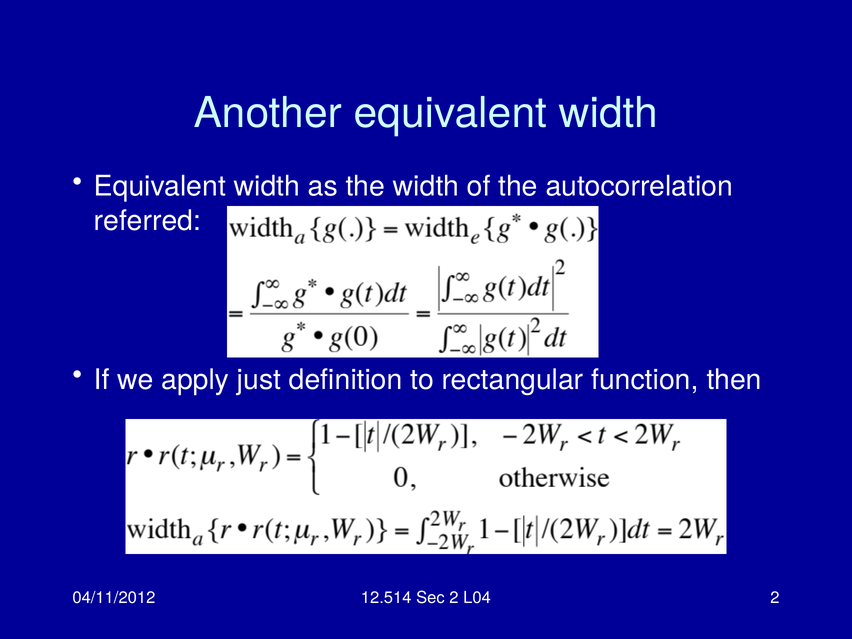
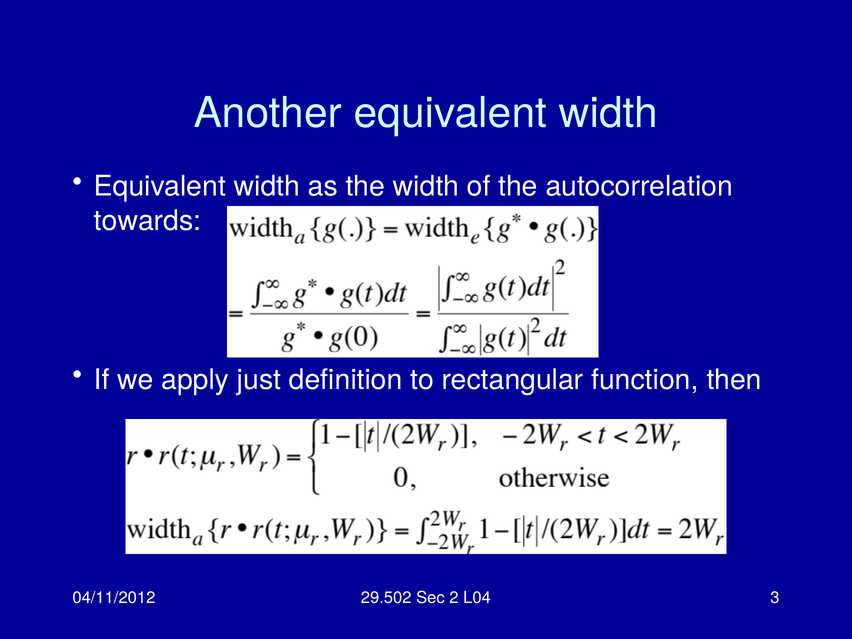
referred: referred -> towards (147, 221)
12.514: 12.514 -> 29.502 (386, 598)
L04 2: 2 -> 3 (775, 598)
